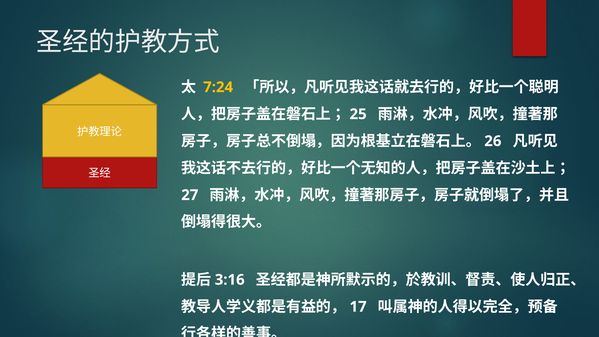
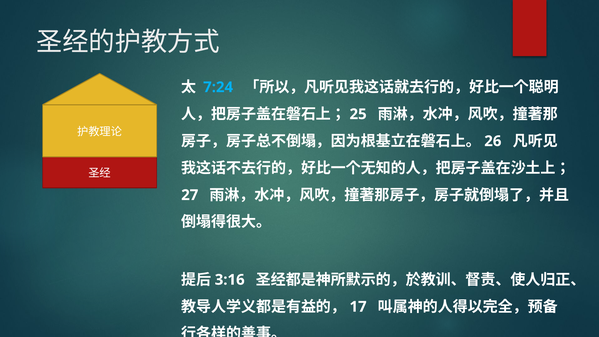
7:24 colour: yellow -> light blue (218, 87)
